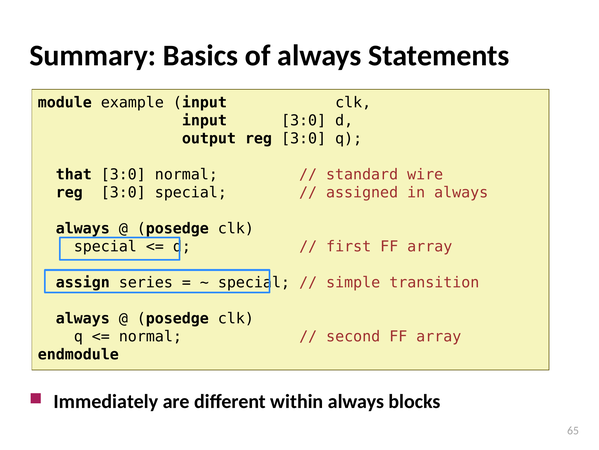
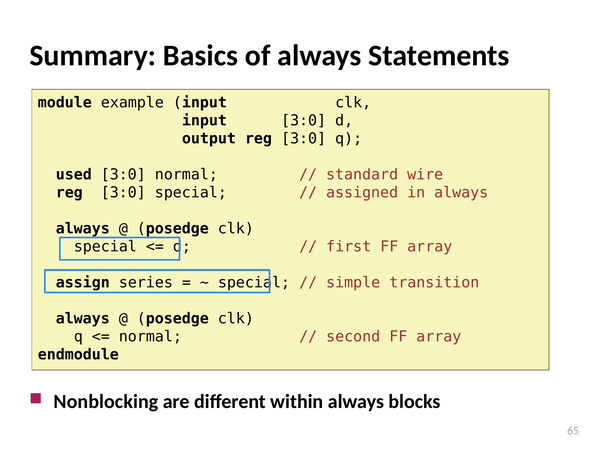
that: that -> used (74, 174)
Immediately: Immediately -> Nonblocking (106, 401)
